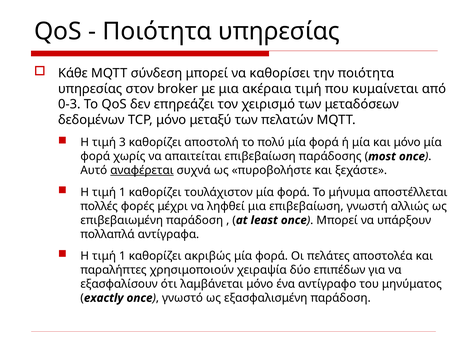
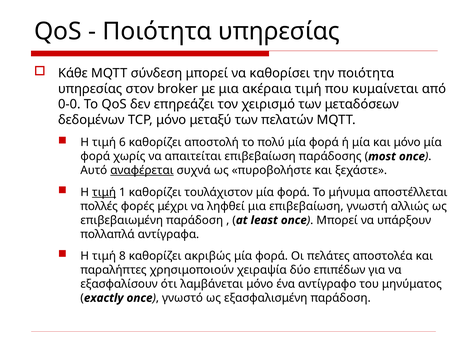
0-3: 0-3 -> 0-0 (69, 104)
3: 3 -> 6 (122, 143)
τιμή underline: none -> present (104, 192)
1: 1 -> 8 (122, 256)
